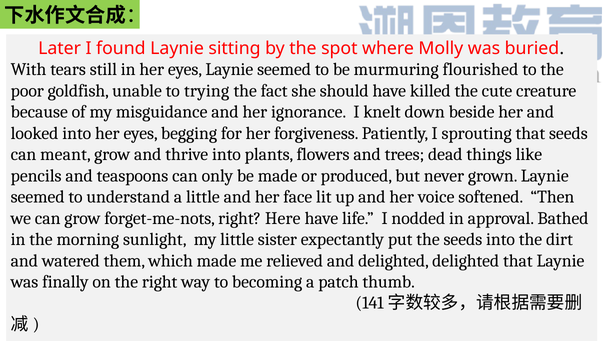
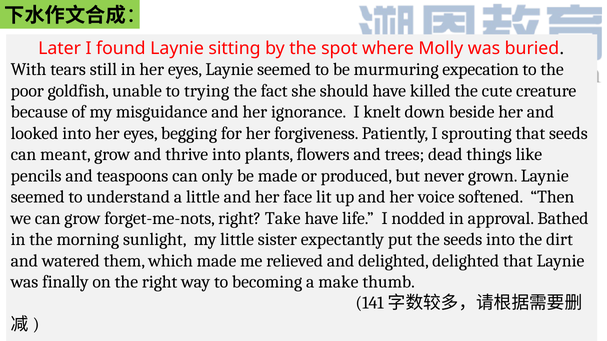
flourished: flourished -> expecation (481, 70)
Here: Here -> Take (283, 218)
patch: patch -> make (338, 282)
